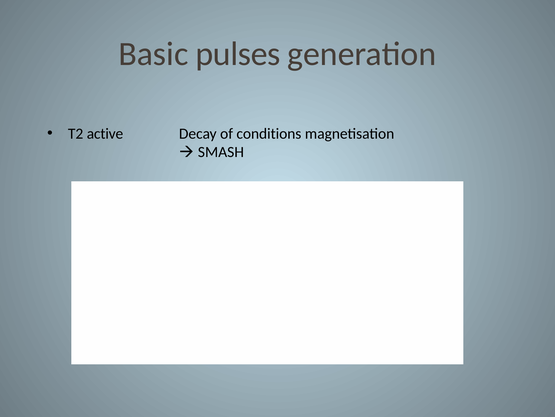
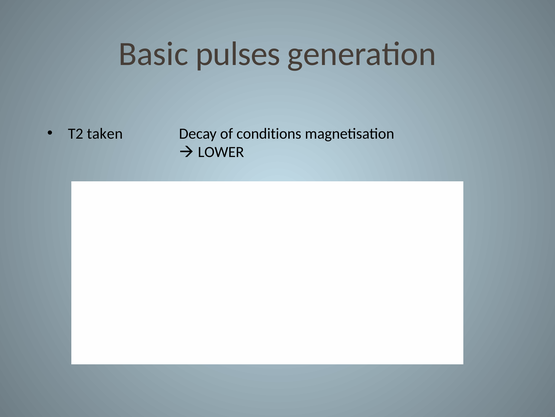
active: active -> taken (105, 133)
SMASH: SMASH -> LOWER (221, 152)
